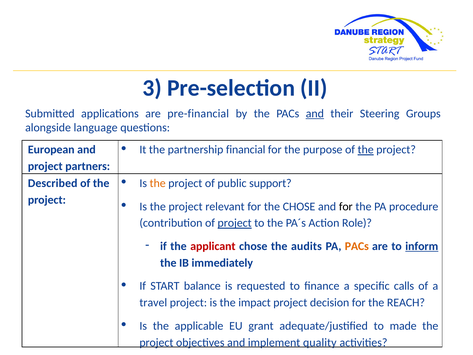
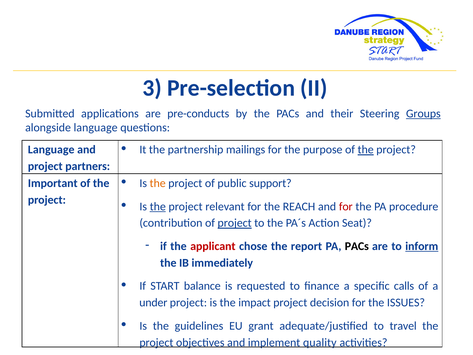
pre-financial: pre-financial -> pre-conducts (198, 113)
and underline: present -> none (315, 113)
Groups underline: none -> present (423, 113)
financial: financial -> mailings (246, 150)
European: European -> Language (51, 150)
Described: Described -> Important (53, 183)
the underline: none -> present (158, 206)
the CHOSE: CHOSE -> REACH (299, 206)
for colour: black -> red (346, 206)
Role: Role -> Seat (357, 223)
audits: audits -> report (306, 246)
PACs colour: orange -> black (357, 246)
travel: travel -> under (153, 302)
REACH: REACH -> ISSUES (406, 302)
applicable: applicable -> guidelines (199, 326)
made: made -> travel (403, 326)
